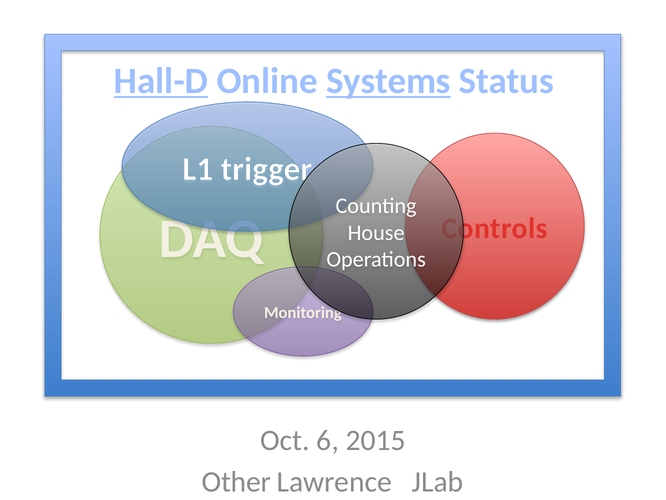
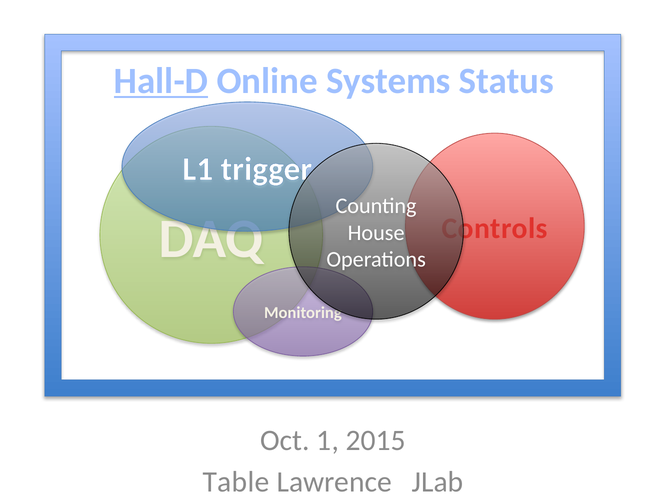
Systems underline: present -> none (388, 81)
6: 6 -> 1 (328, 440)
Other: Other -> Table (236, 481)
